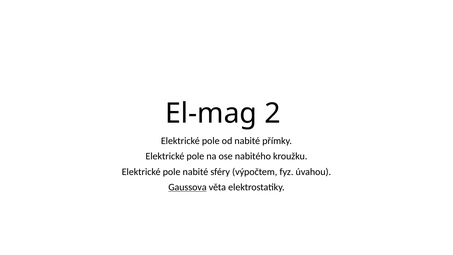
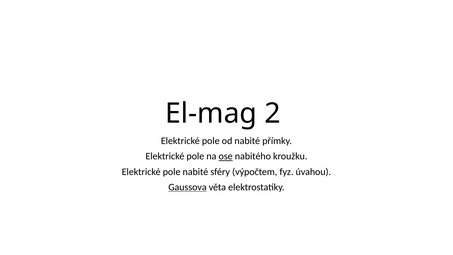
ose underline: none -> present (226, 156)
